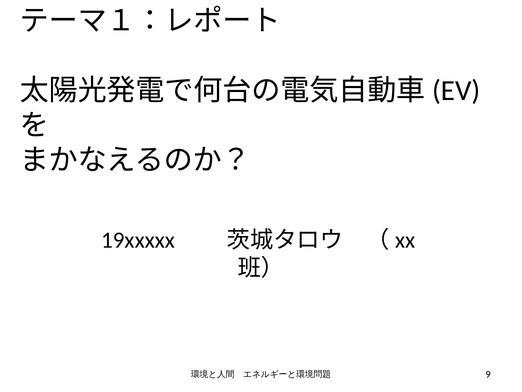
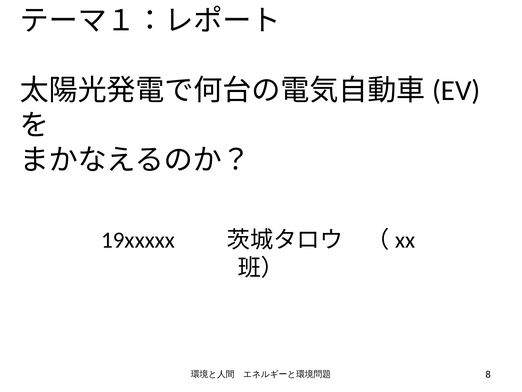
9: 9 -> 8 (488, 374)
